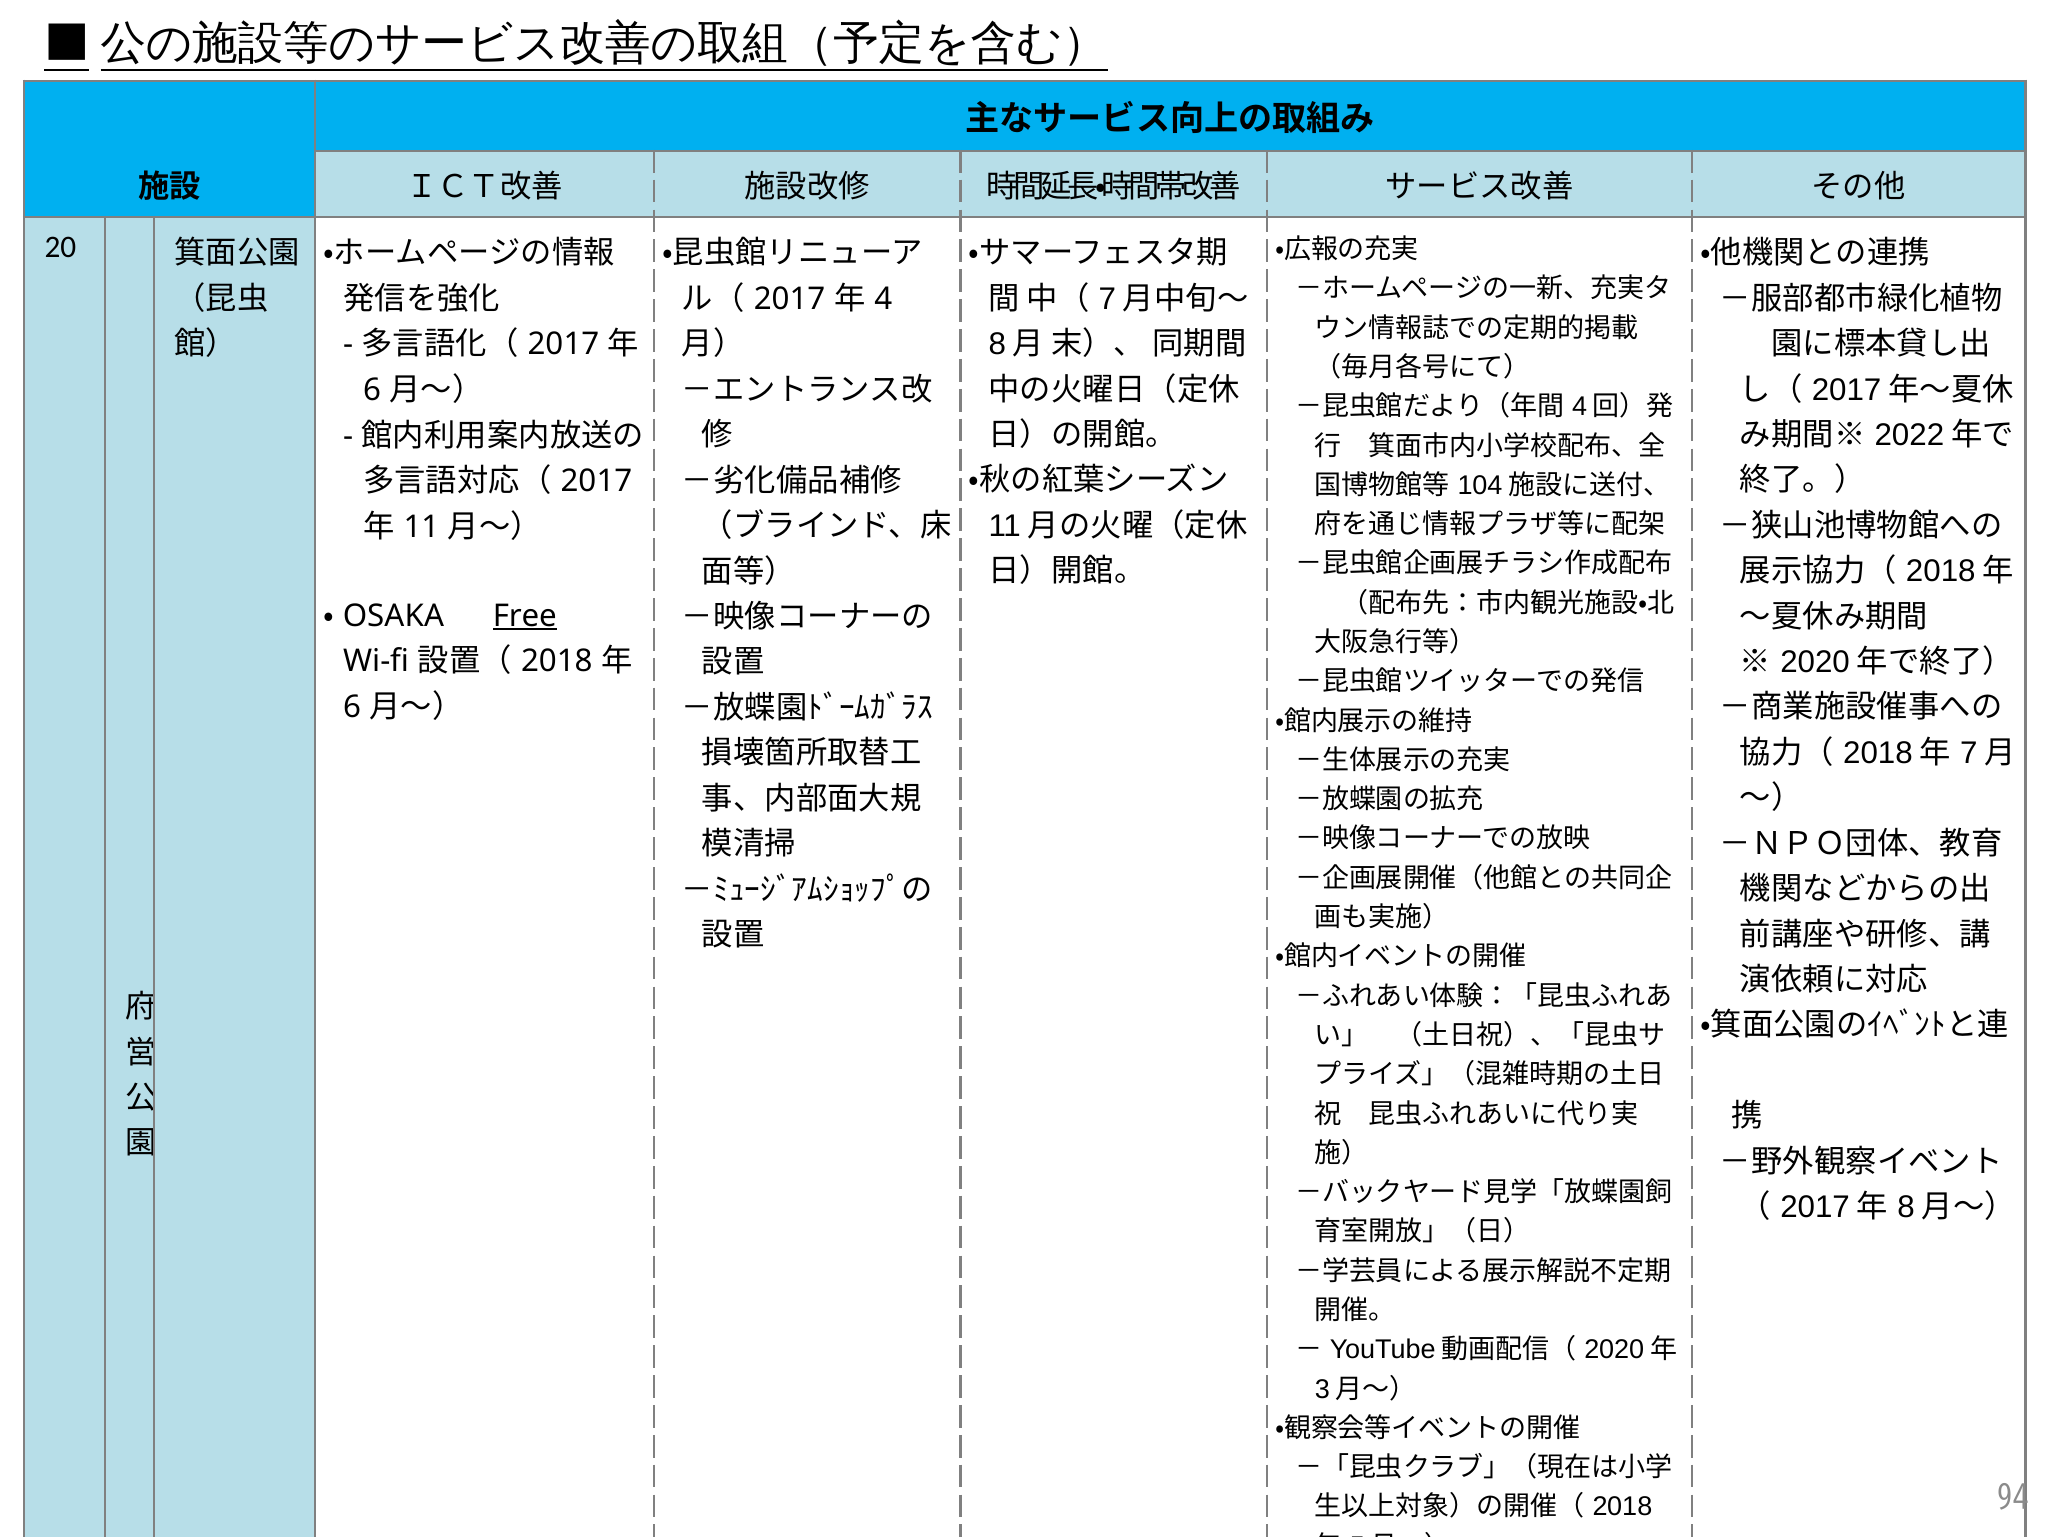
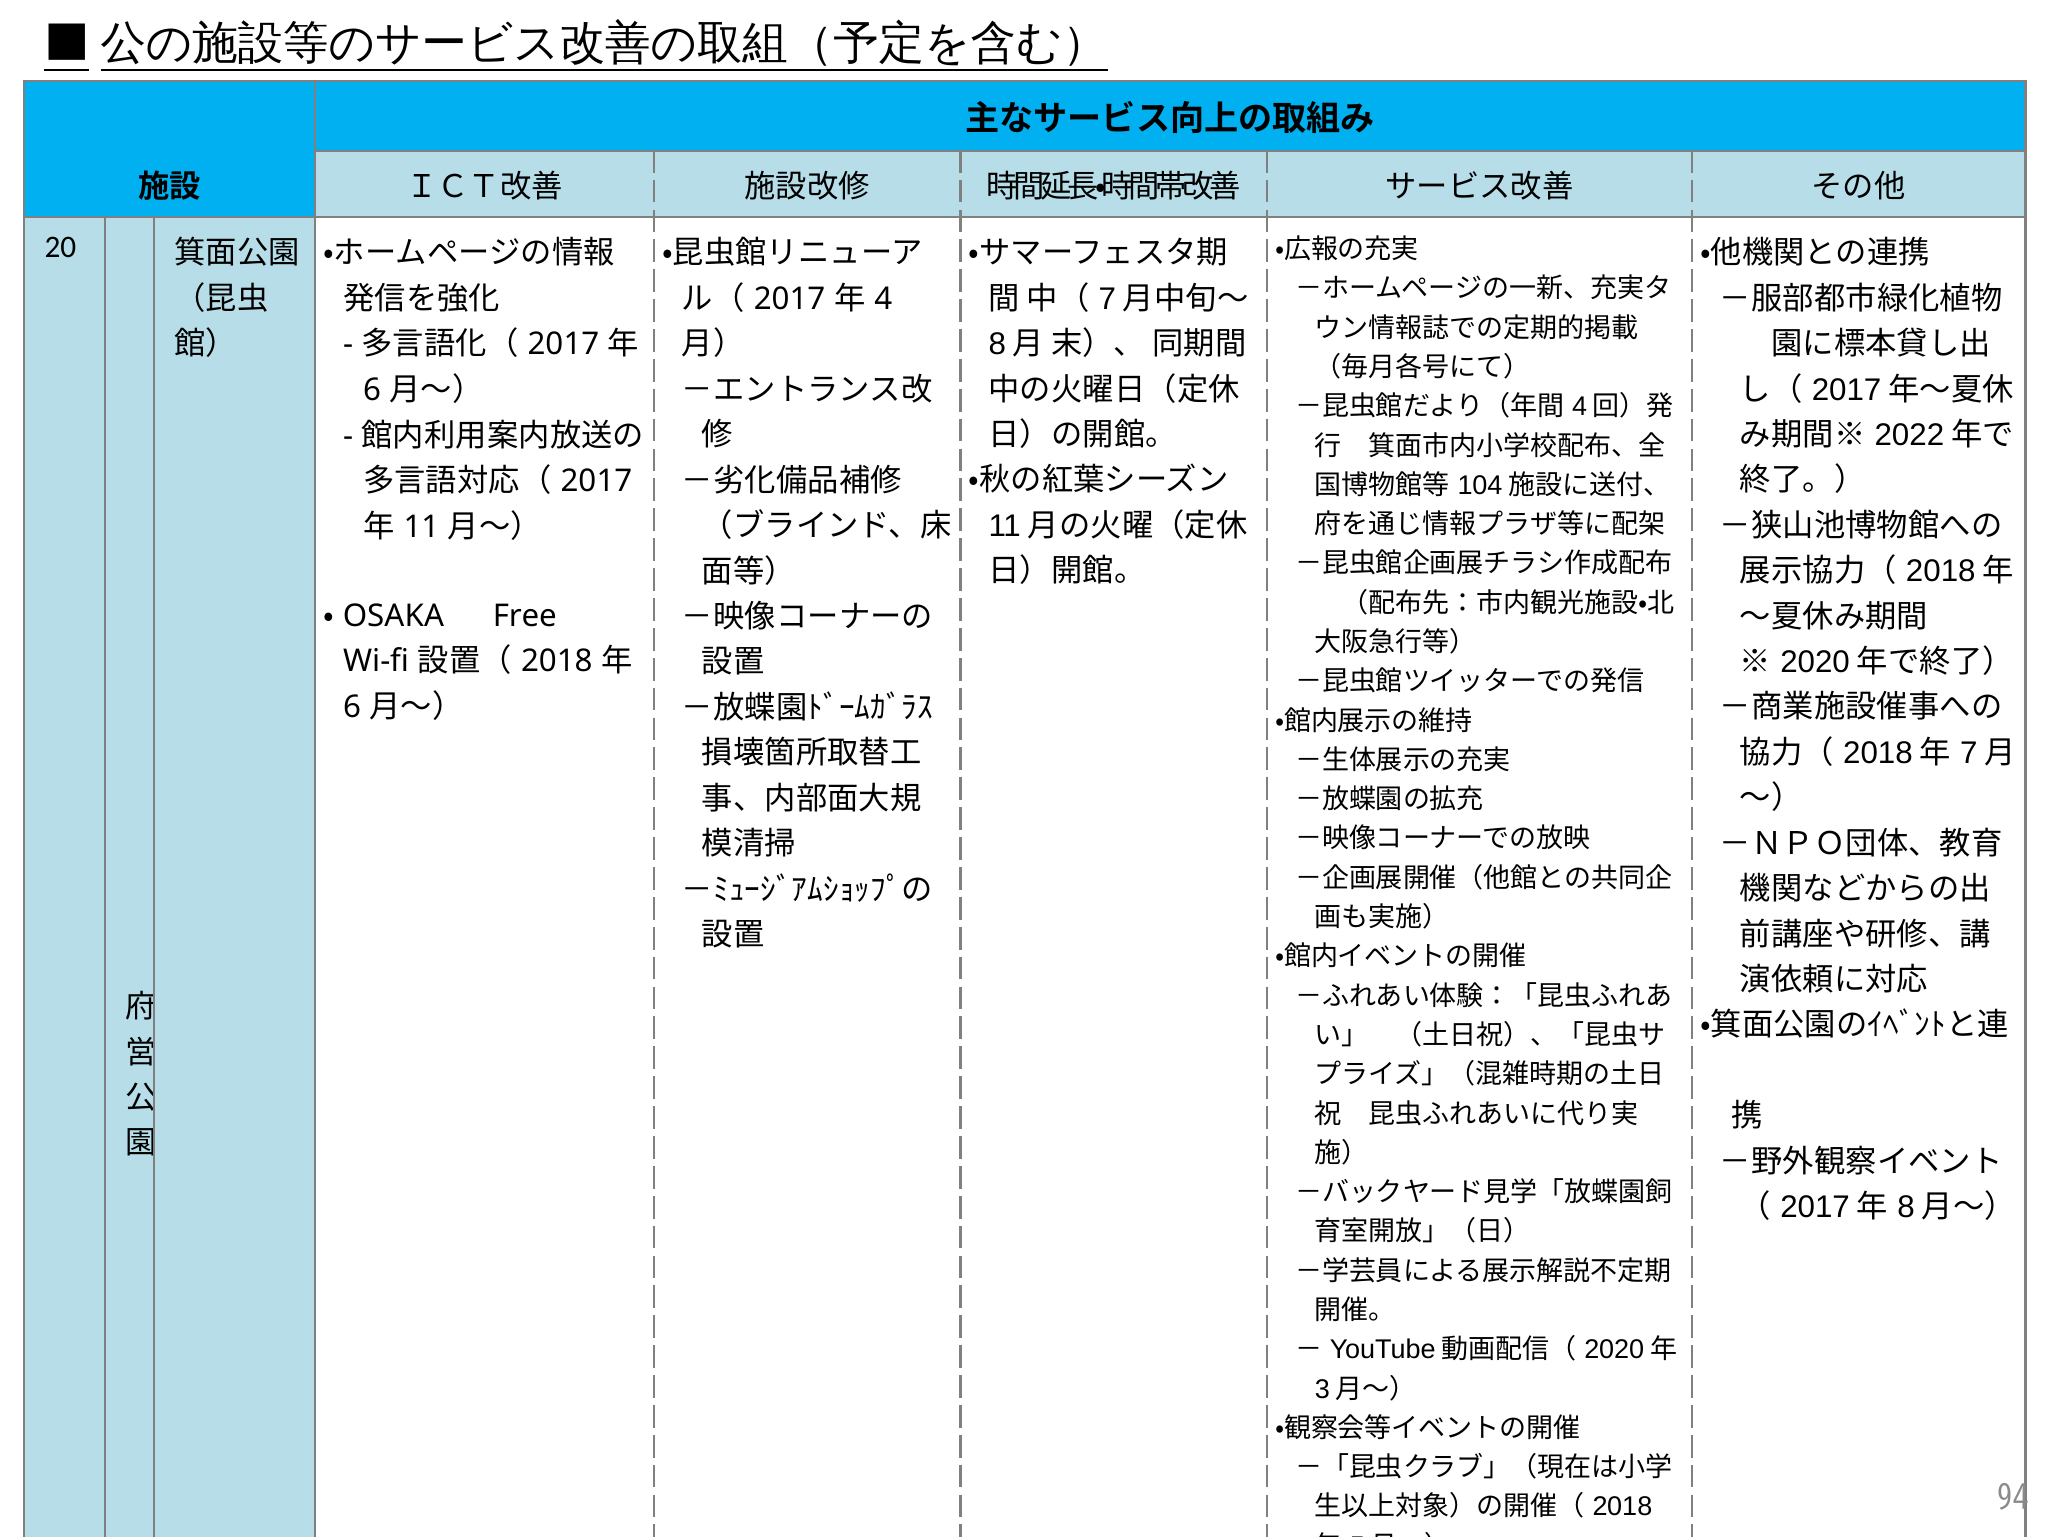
Free underline: present -> none (525, 616)
